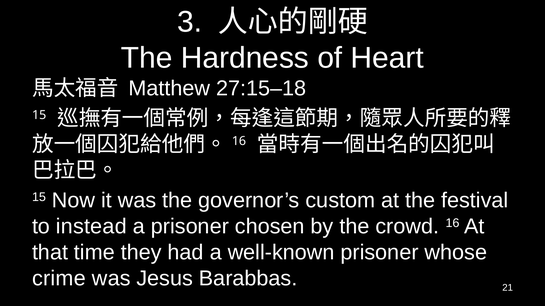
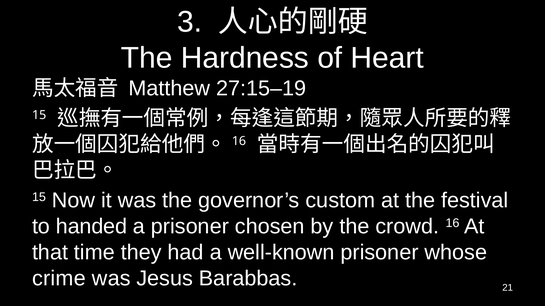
27:15–18: 27:15–18 -> 27:15–19 (261, 88)
instead: instead -> handed (92, 227)
